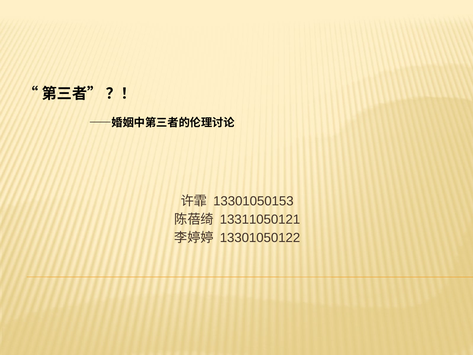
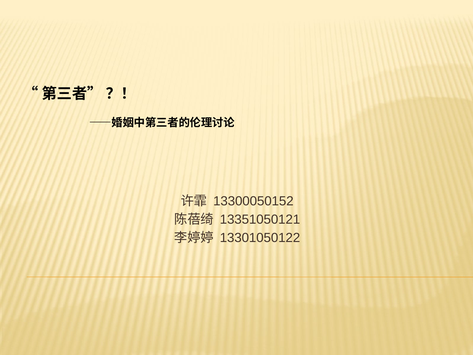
13301050153: 13301050153 -> 13300050152 (253, 201)
13311050121: 13311050121 -> 13351050121 (260, 219)
